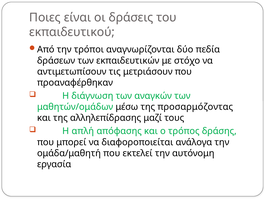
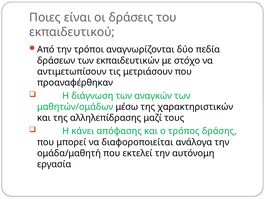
προσαρμόζοντας: προσαρμόζοντας -> χαρακτηριστικών (195, 107)
απλή: απλή -> κάνει (83, 131)
